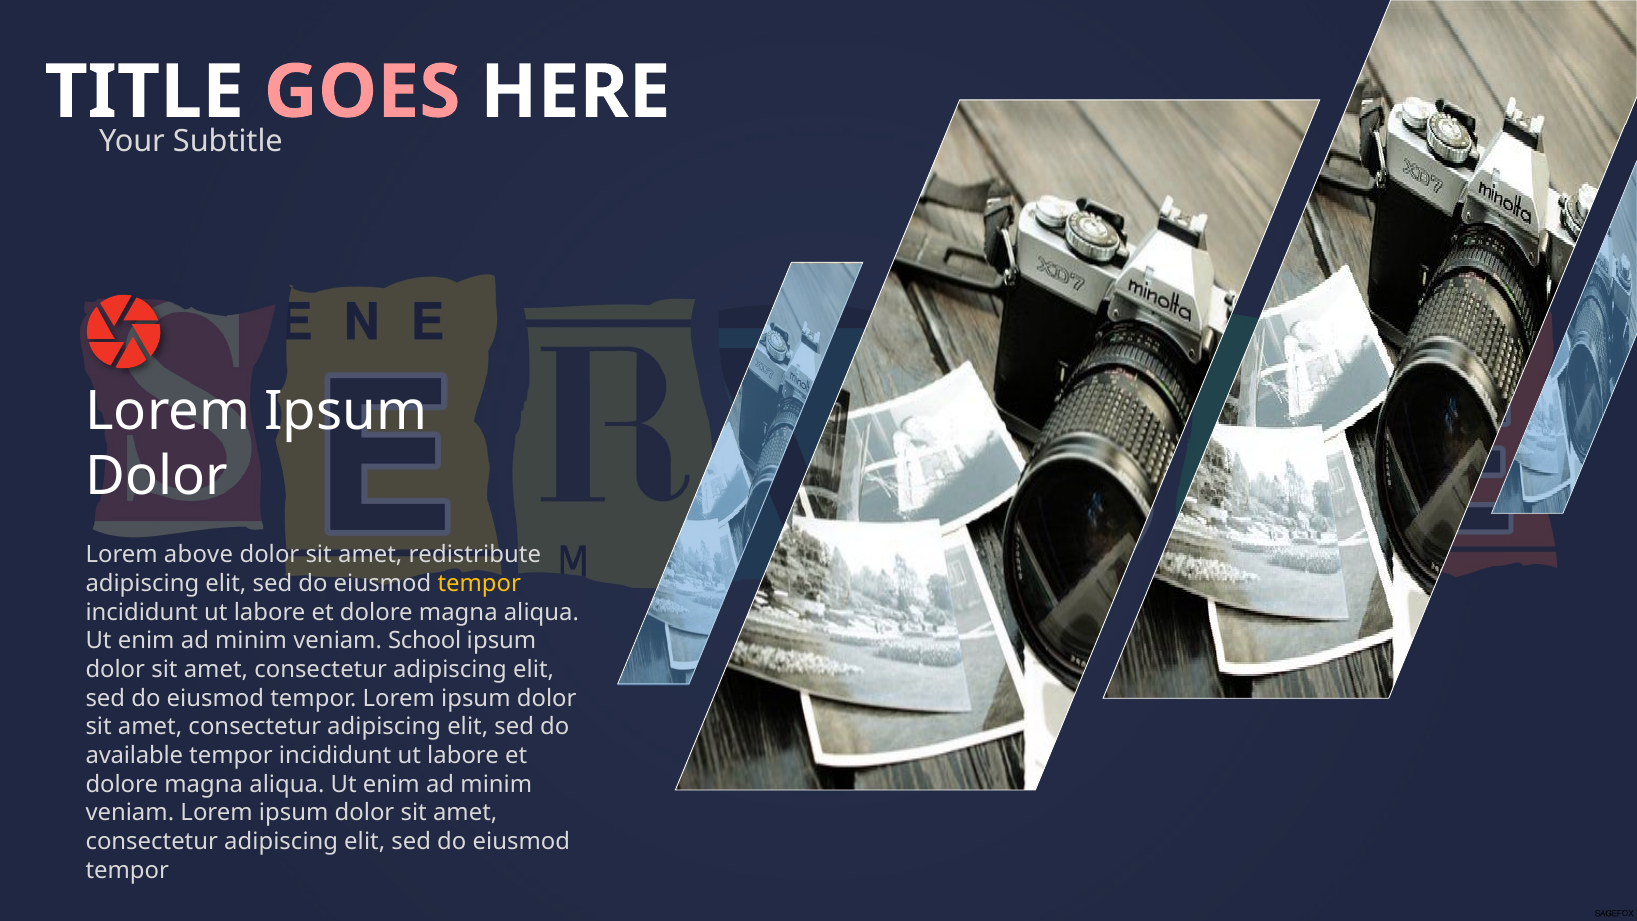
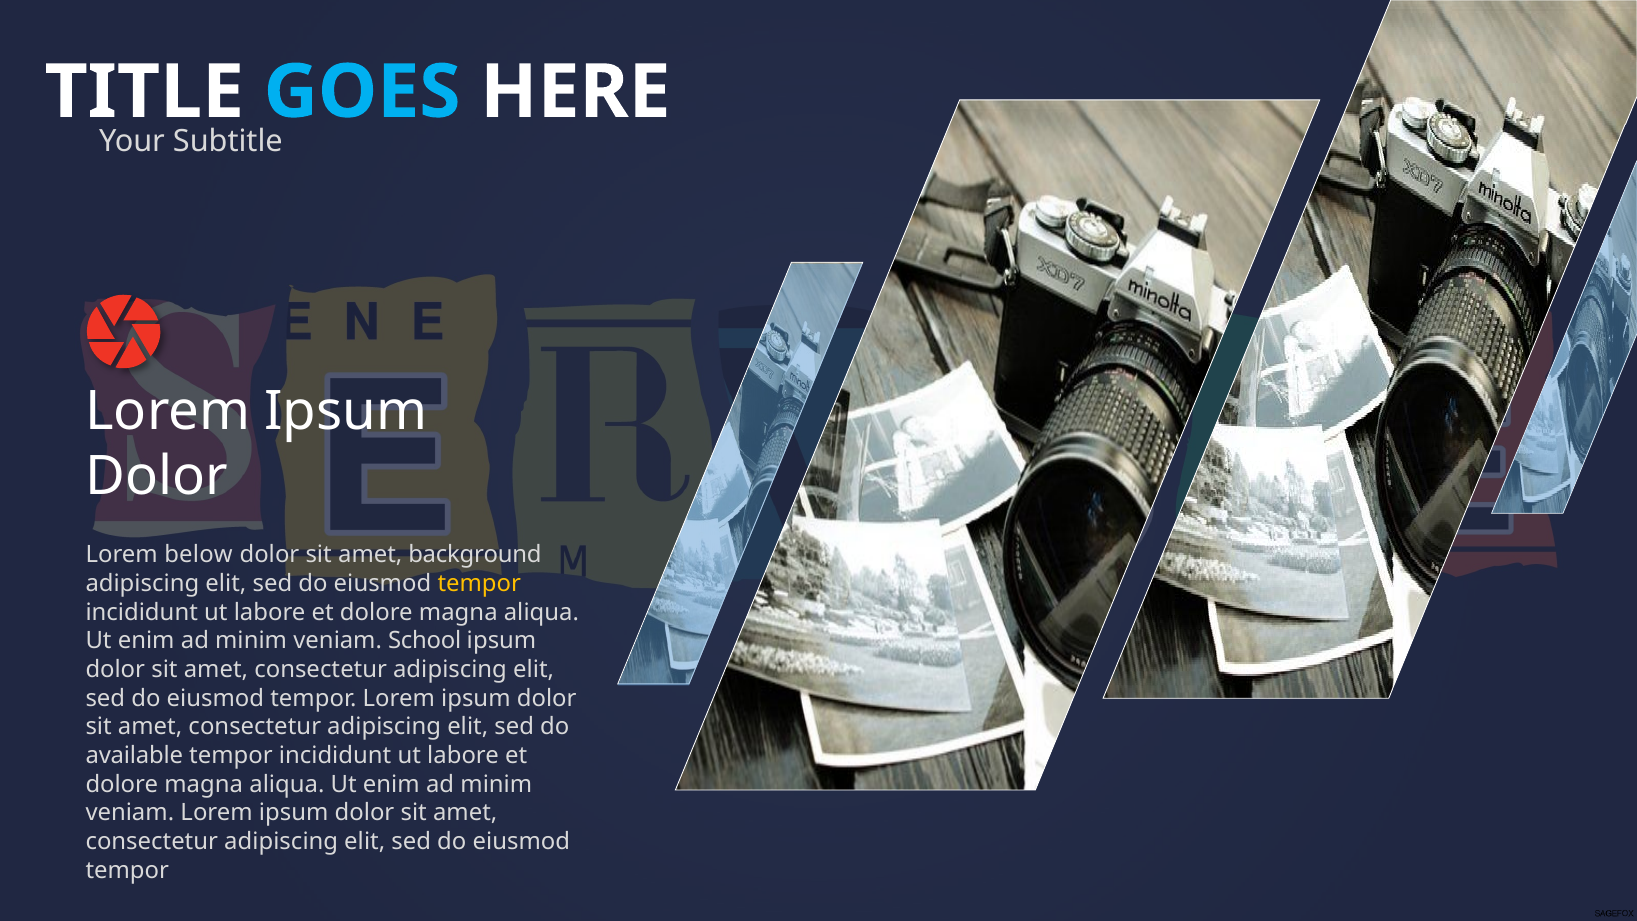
GOES colour: pink -> light blue (362, 92)
above: above -> below (199, 555)
redistribute: redistribute -> background (475, 555)
